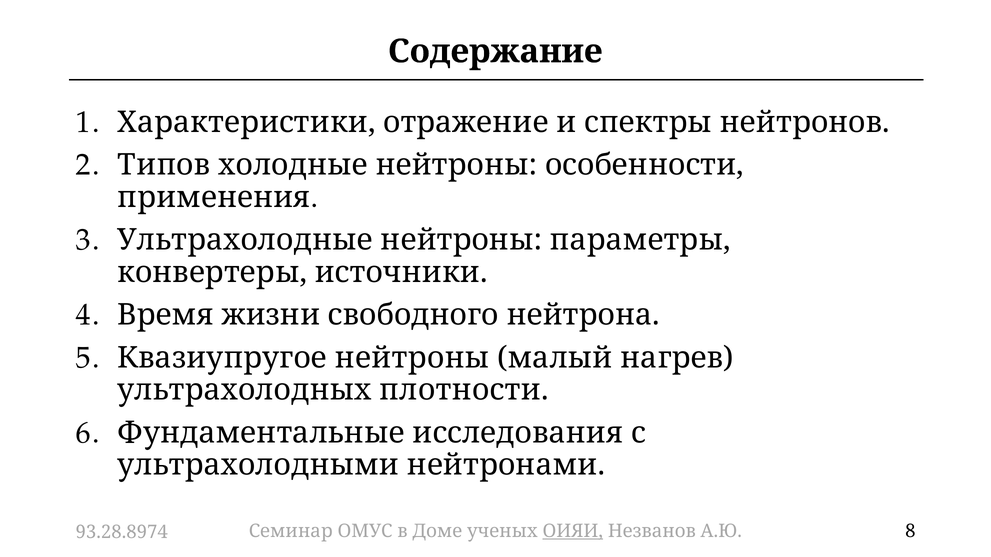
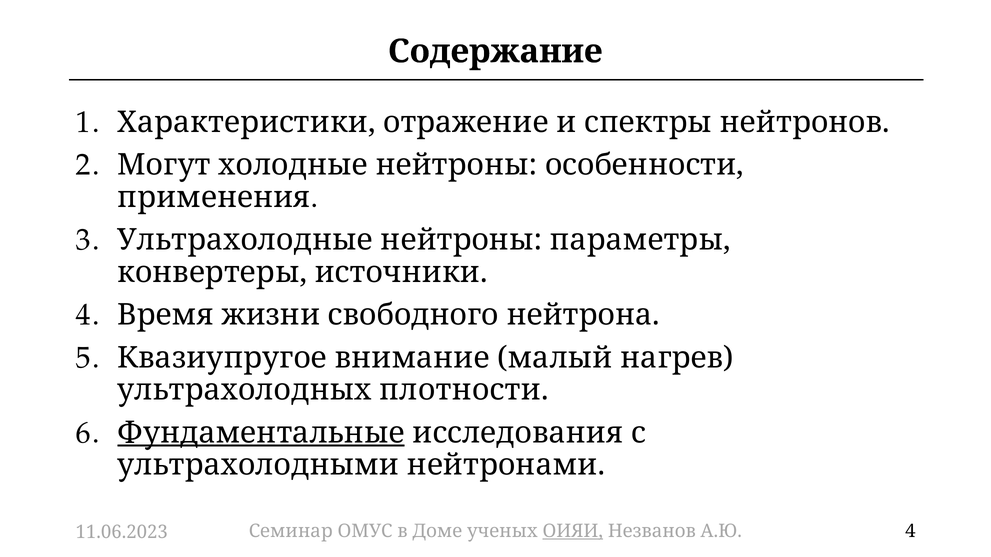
Типов: Типов -> Могут (164, 165)
Квазиупругое нейтроны: нейтроны -> внимание (412, 358)
Фундаментальные underline: none -> present (261, 433)
А.Ю 8: 8 -> 4 (910, 531)
93.28.8974: 93.28.8974 -> 11.06.2023 (122, 533)
